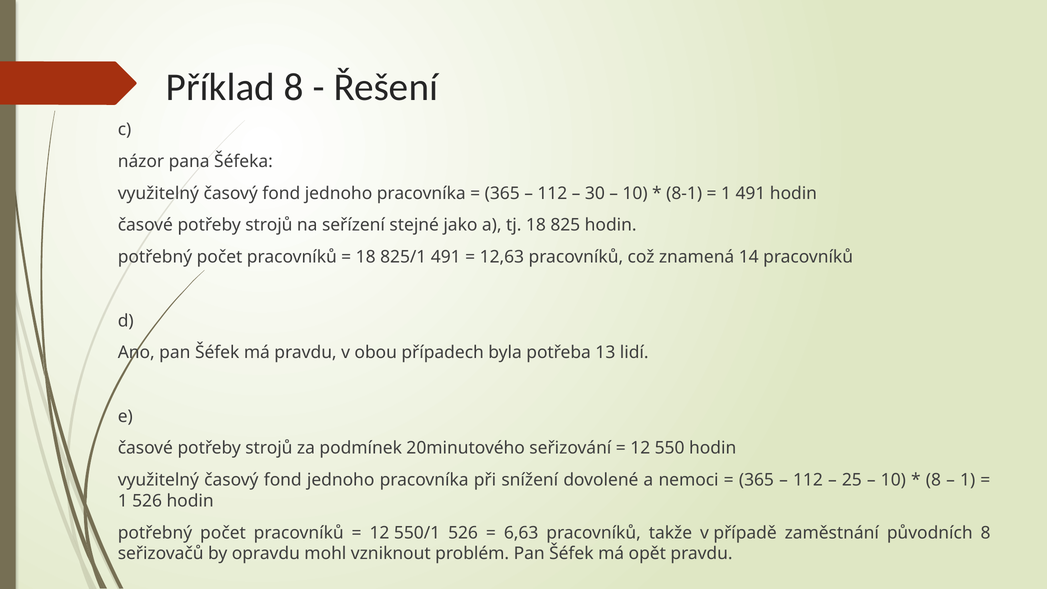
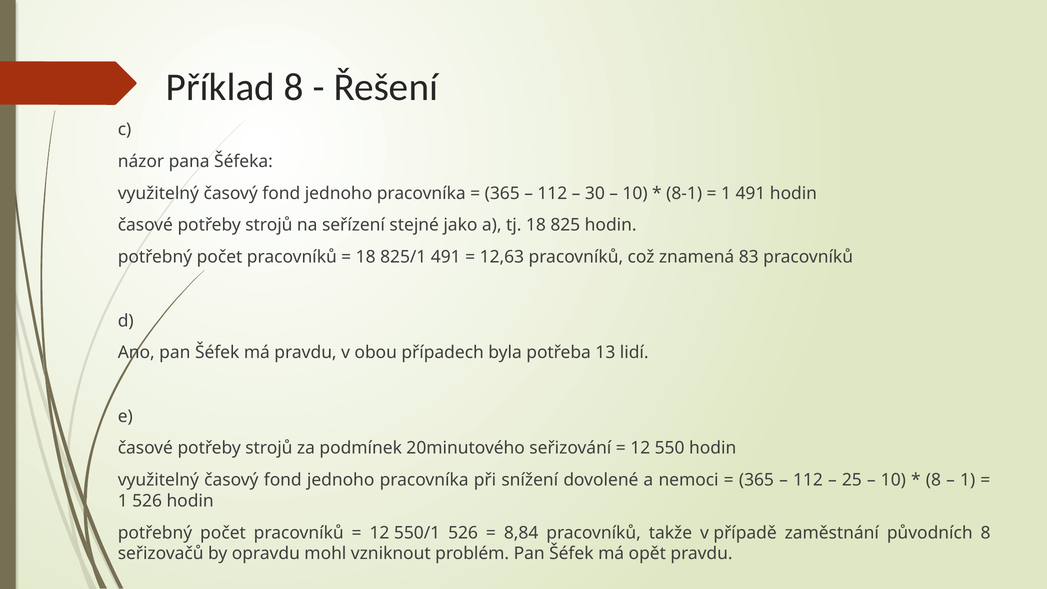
14: 14 -> 83 (749, 257)
6,63: 6,63 -> 8,84 (521, 533)
